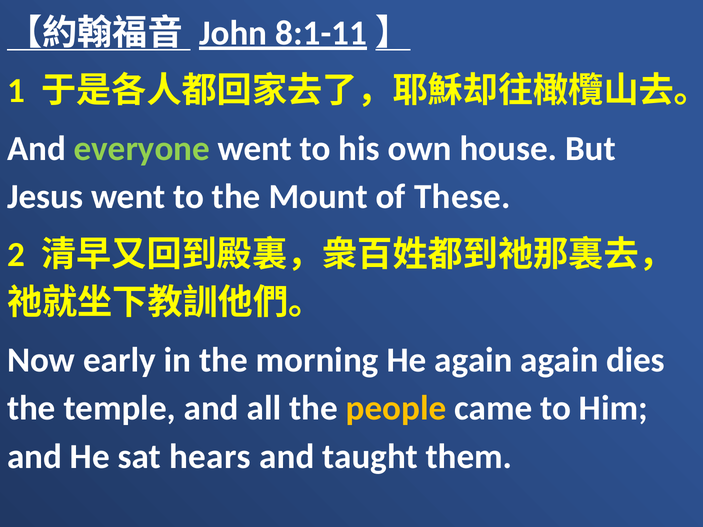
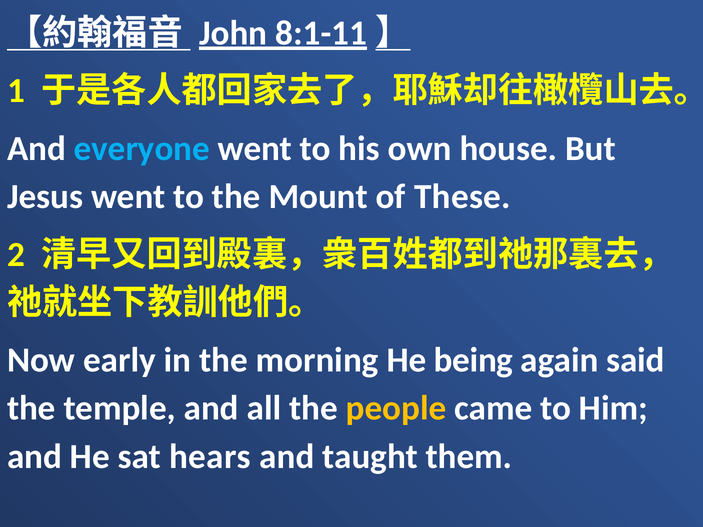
everyone colour: light green -> light blue (142, 149)
He again: again -> being (474, 360)
dies: dies -> said (635, 360)
